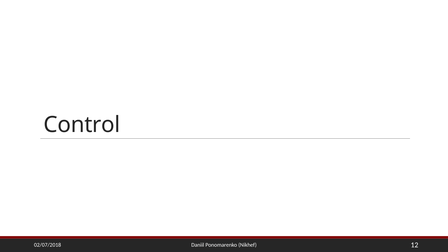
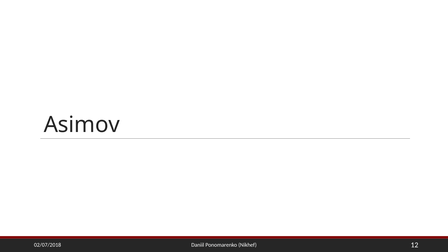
Control: Control -> Asimov (82, 125)
